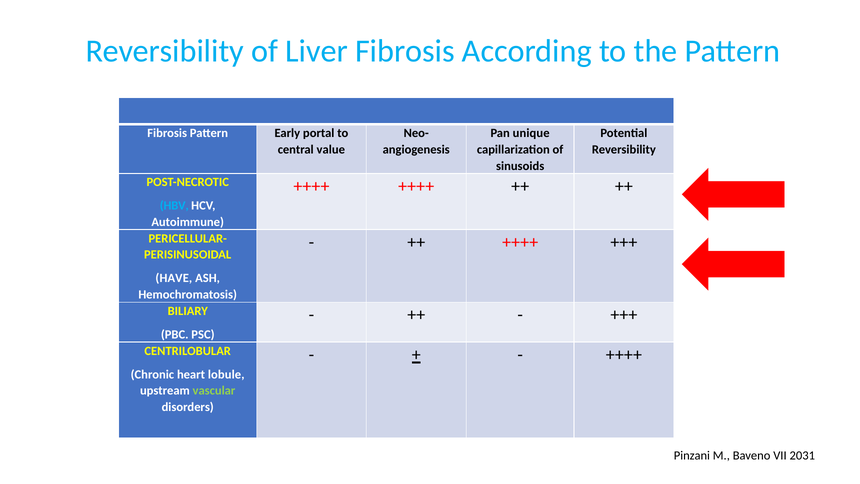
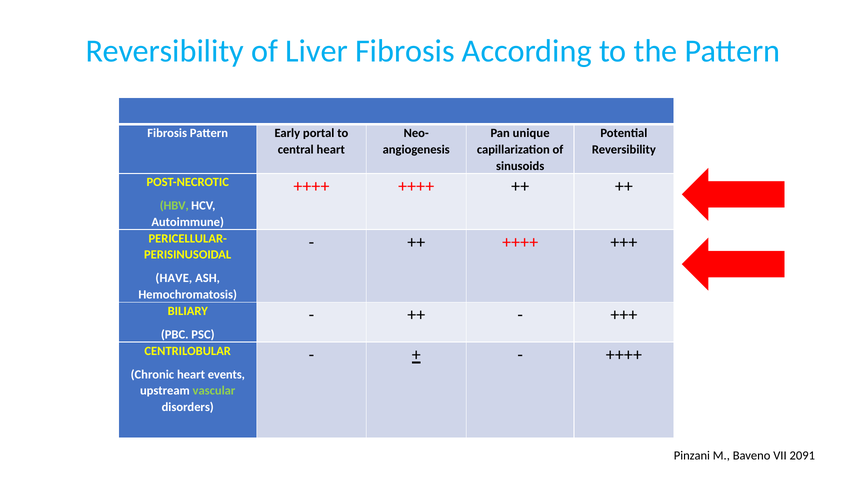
central value: value -> heart (331, 149)
HBV colour: light blue -> light green (174, 206)
lobule: lobule -> events (226, 374)
2031: 2031 -> 2091 (802, 455)
